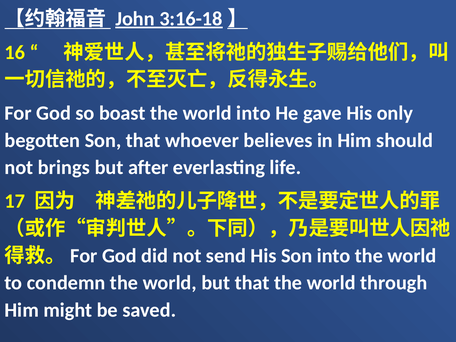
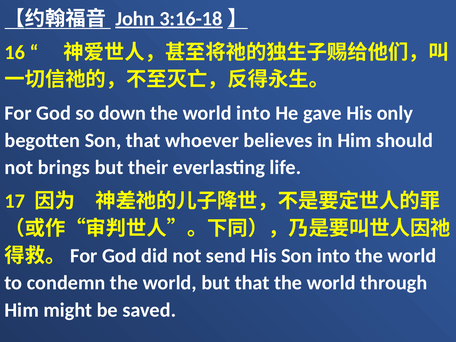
boast: boast -> down (122, 113)
after: after -> their (148, 168)
